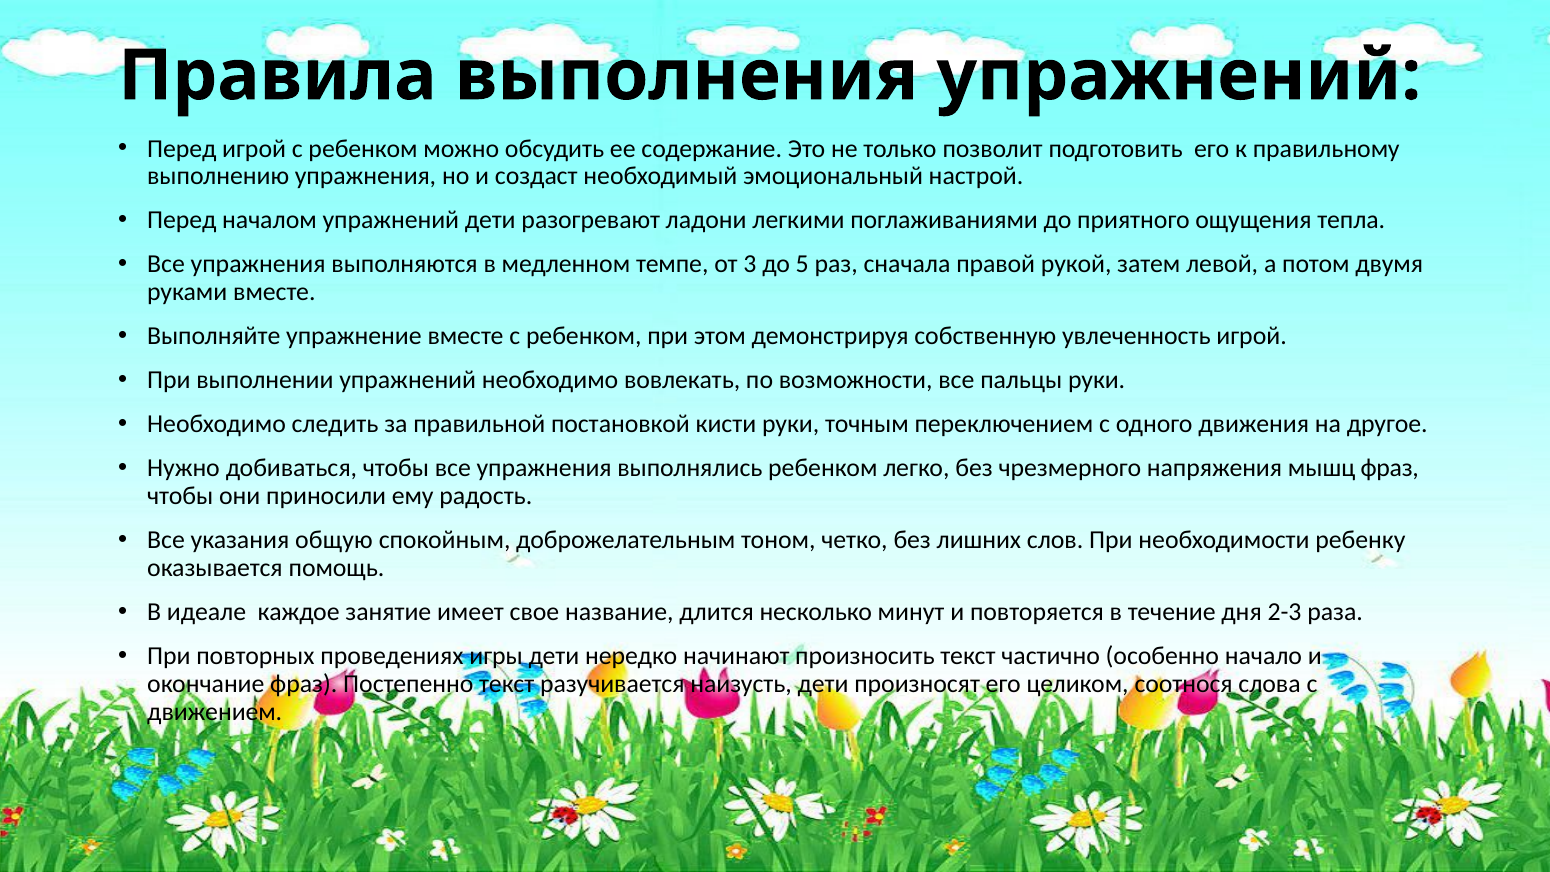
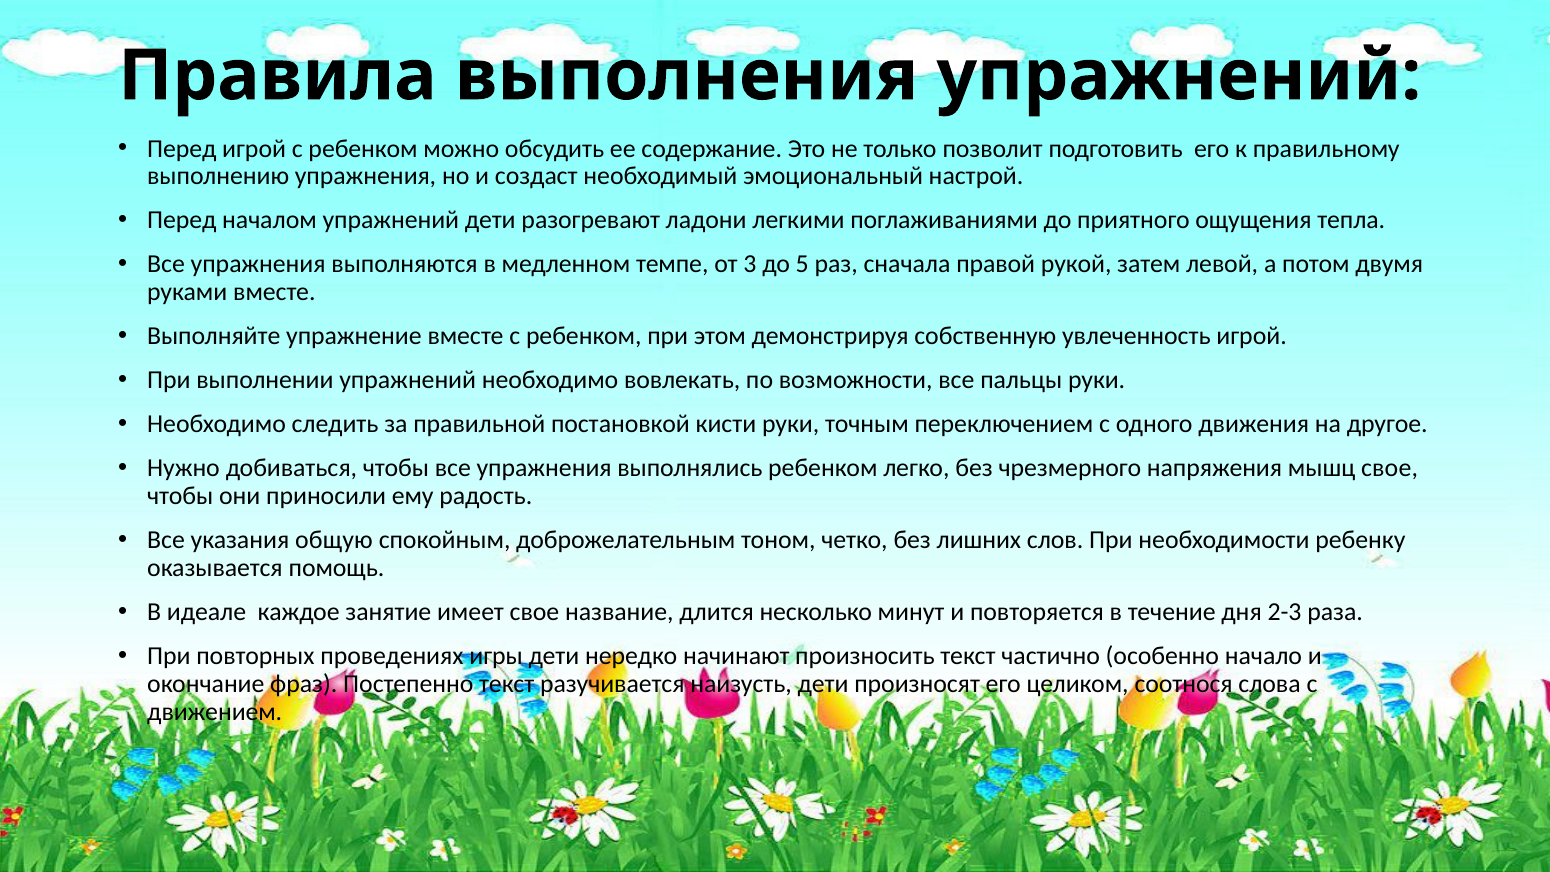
мышц фраз: фраз -> свое (1390, 468)
